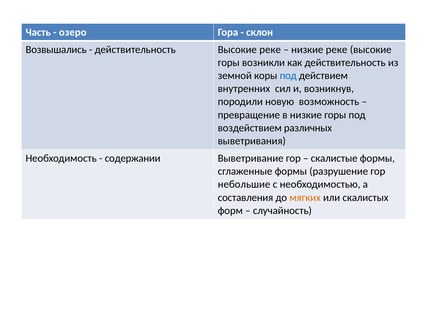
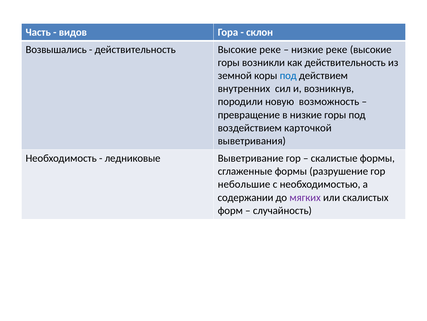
озеро: озеро -> видов (73, 32)
различных: различных -> карточкой (308, 128)
содержании: содержании -> ледниковые (133, 158)
составления: составления -> содержании (246, 197)
мягких colour: orange -> purple (305, 197)
